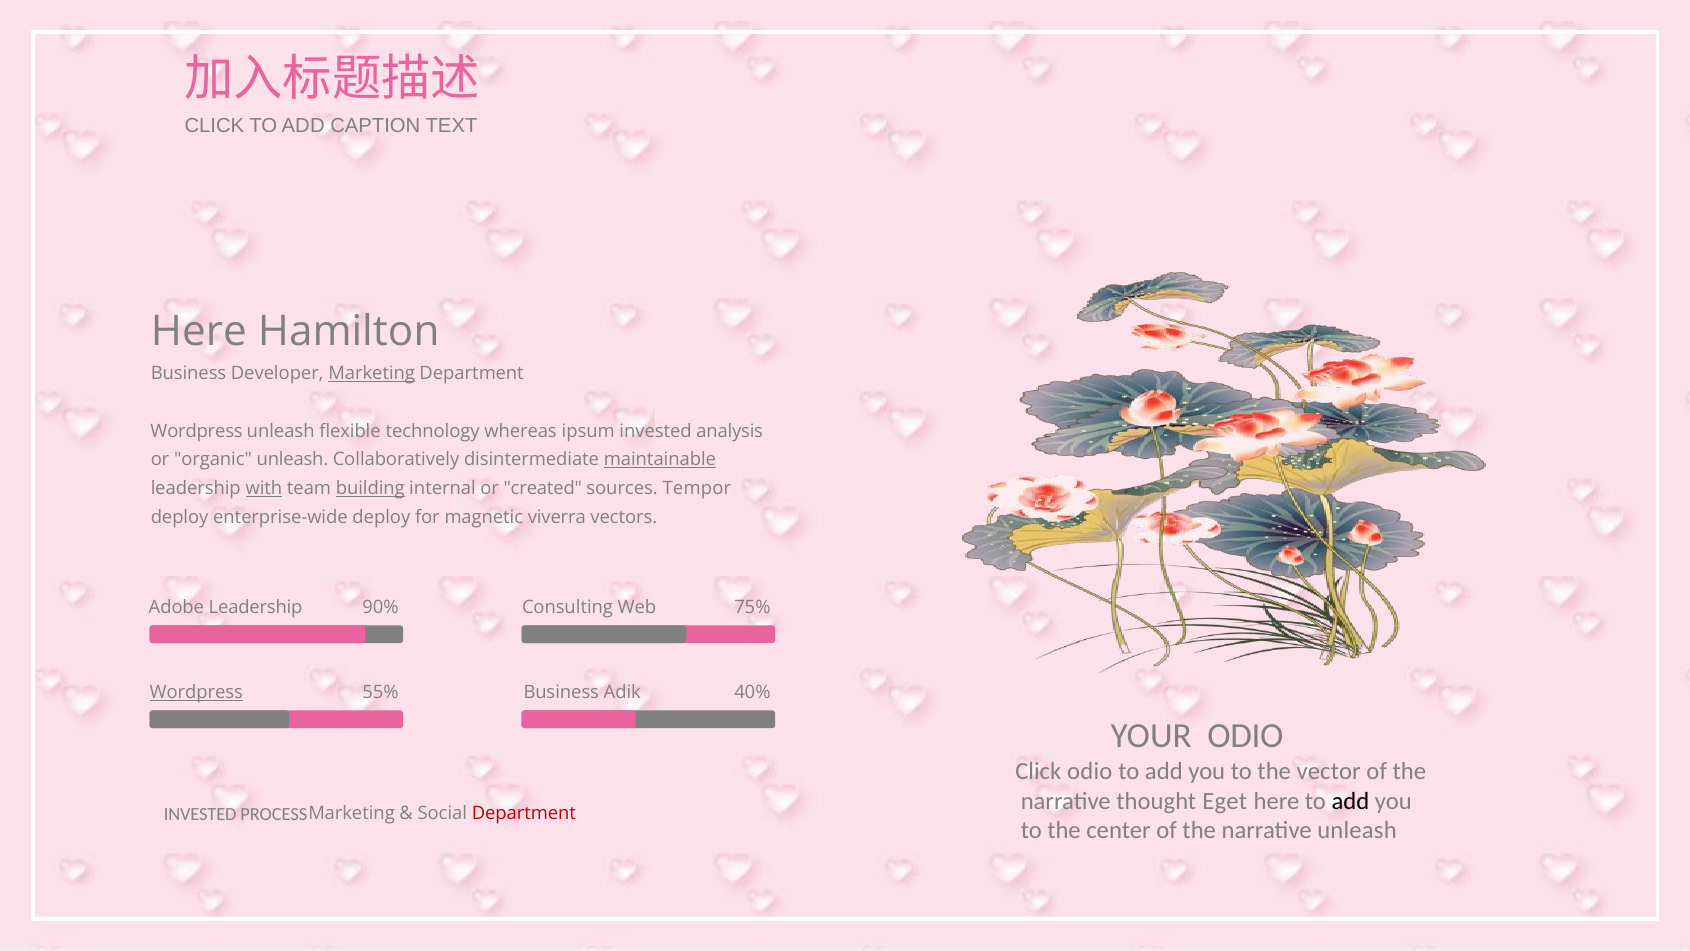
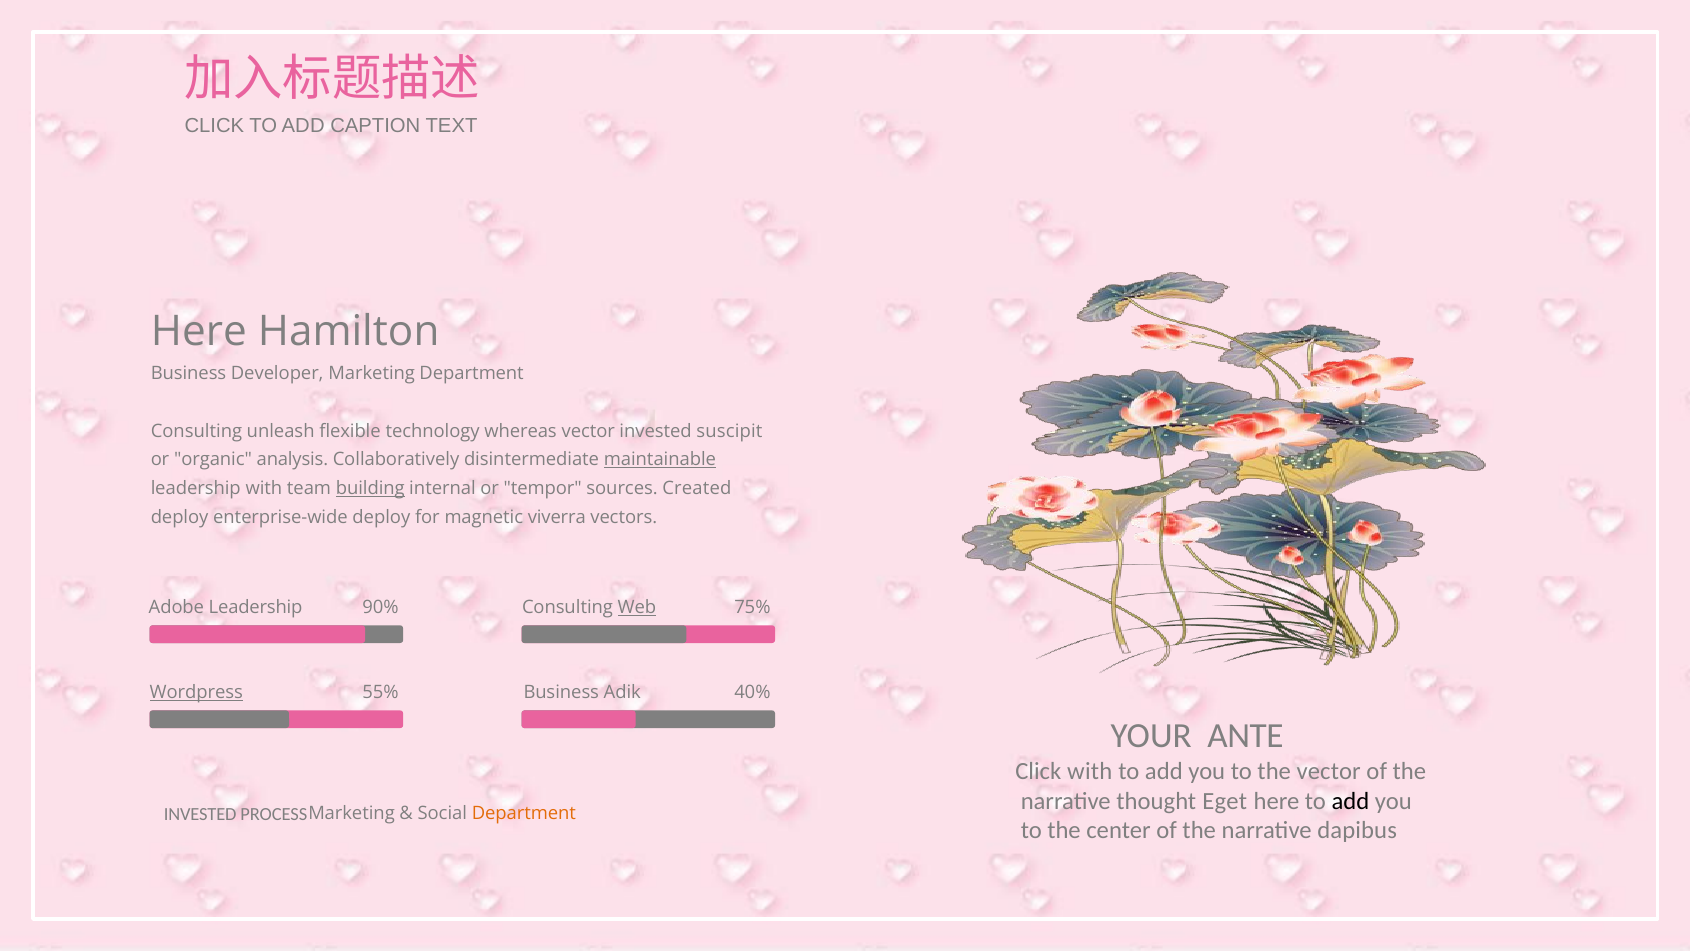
Marketing underline: present -> none (372, 373)
Wordpress: Wordpress -> Consulting (196, 431)
whereas ipsum: ipsum -> vector (588, 431)
analysis: analysis -> suscipit (730, 431)
organic unleash: unleash -> analysis (292, 460)
with underline: present -> none (264, 489)
created: created -> tempor (543, 489)
Tempor: Tempor -> Created (697, 489)
Web underline: none -> present (637, 608)
YOUR ODIO: ODIO -> ANTE (1245, 736)
Click odio: odio -> with (1090, 771)
Department colour: red -> orange (524, 813)
narrative unleash: unleash -> dapibus (1357, 830)
